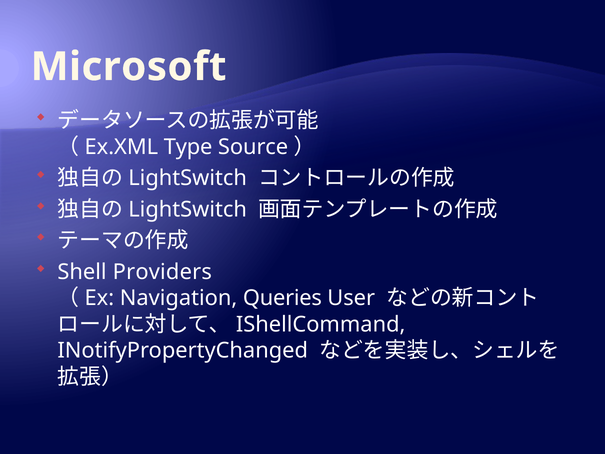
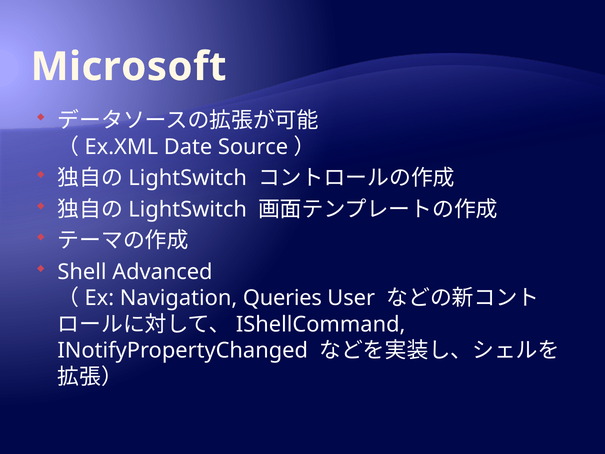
Type: Type -> Date (188, 147)
Providers: Providers -> Advanced (162, 272)
